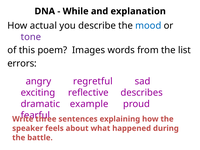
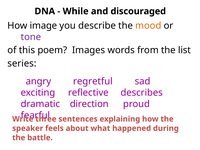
explanation: explanation -> discouraged (138, 11)
actual: actual -> image (43, 26)
mood colour: blue -> orange (148, 26)
errors: errors -> series (22, 63)
example: example -> direction (89, 104)
